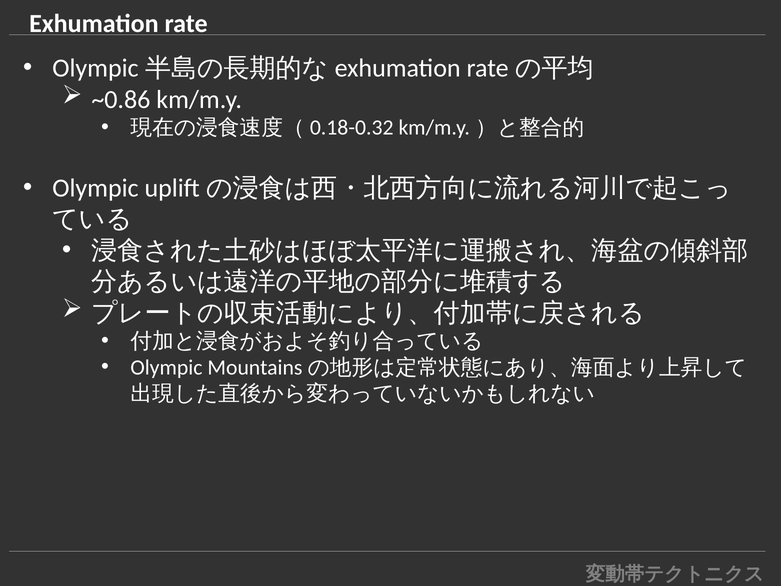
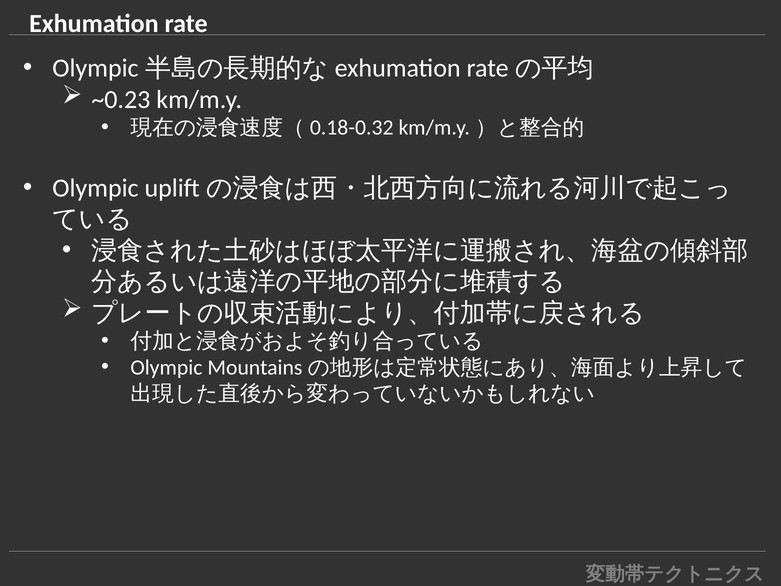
~0.86: ~0.86 -> ~0.23 (121, 99)
